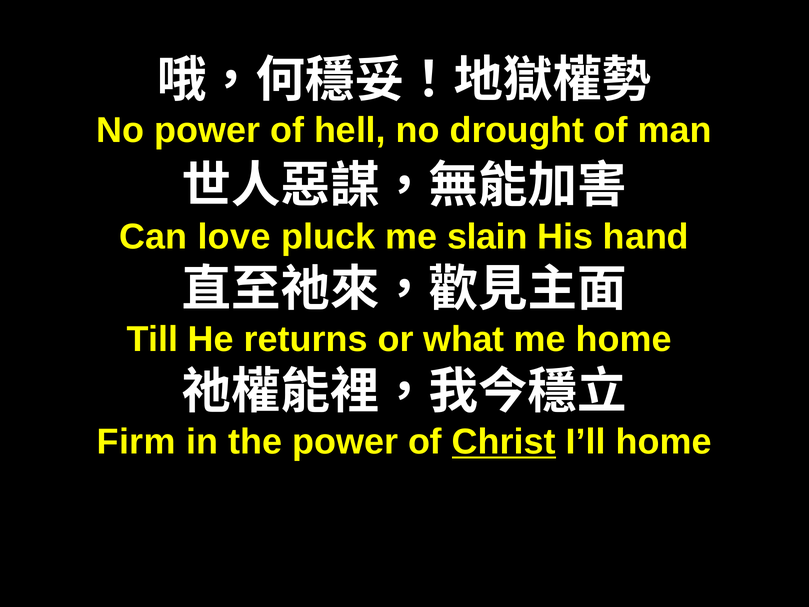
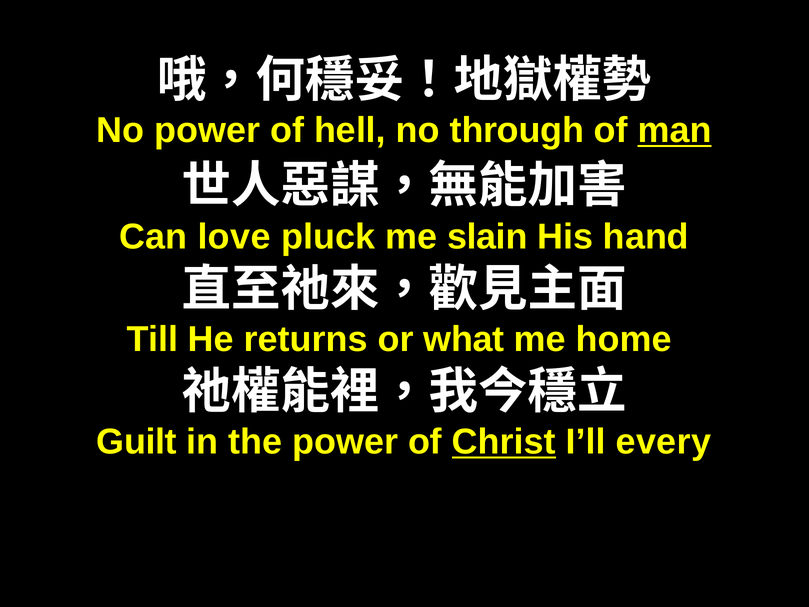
drought: drought -> through (517, 131)
man underline: none -> present (675, 131)
Firm: Firm -> Guilt (137, 442)
I’ll home: home -> every (663, 442)
